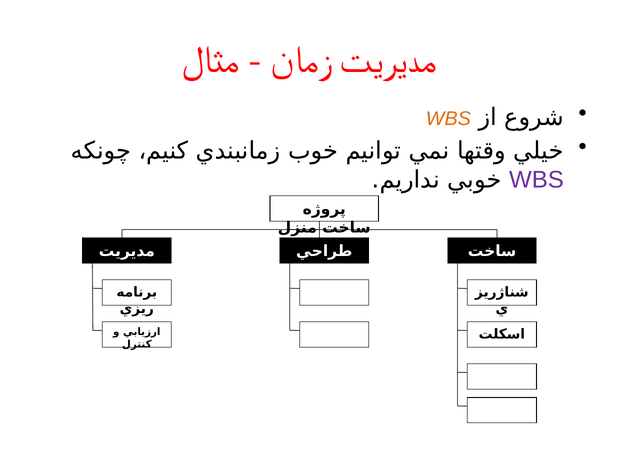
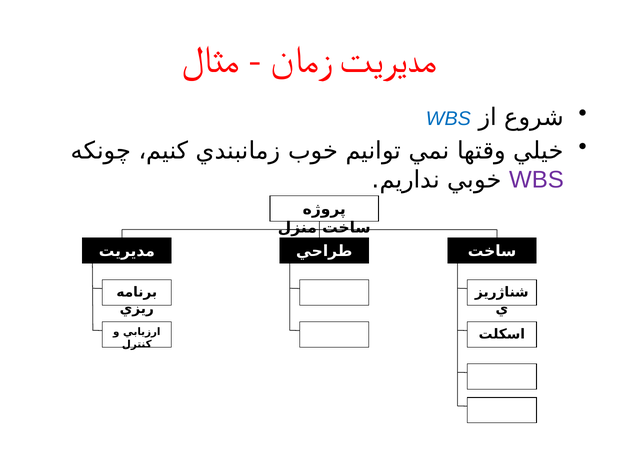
WBS colour: orange -> blue (448, 119)
